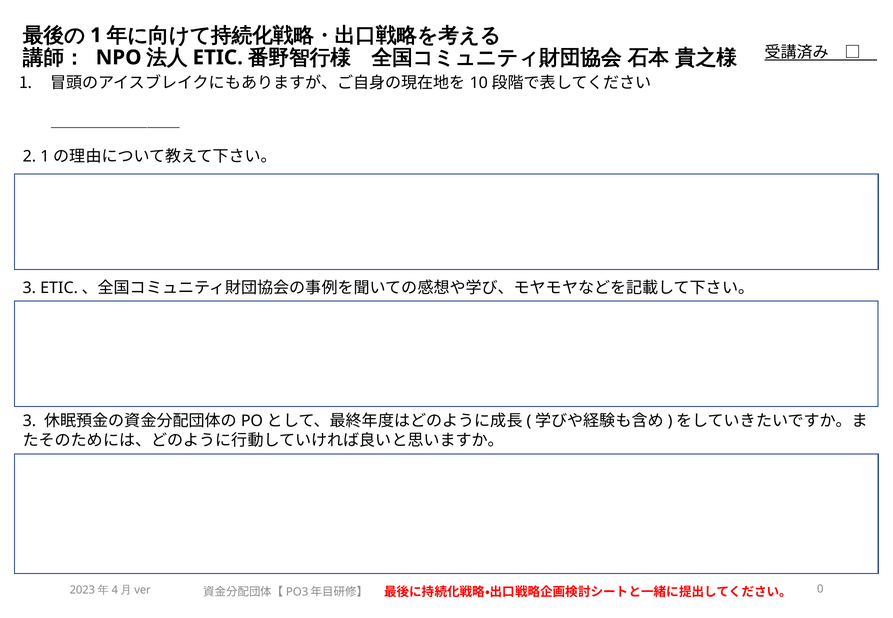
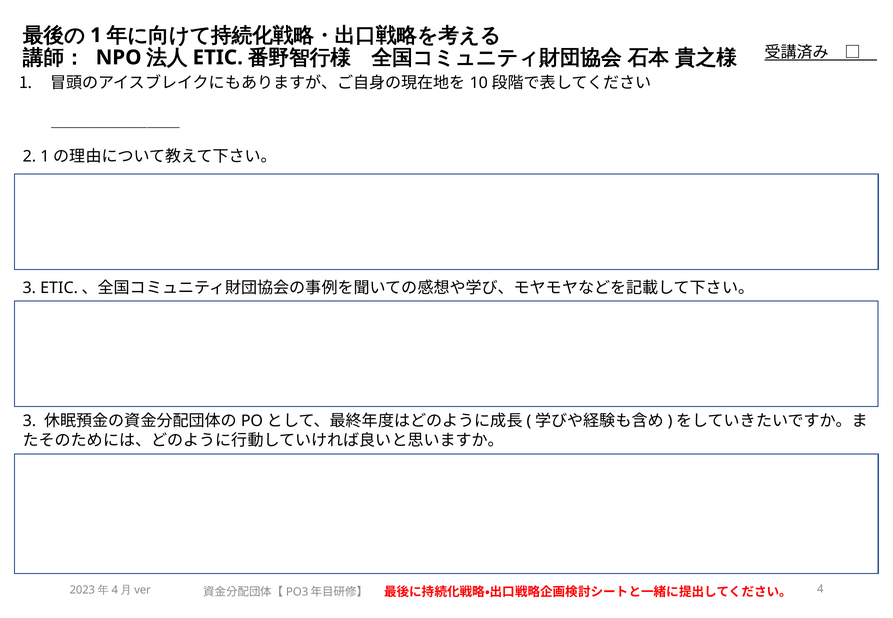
0: 0 -> 4 (820, 589)
